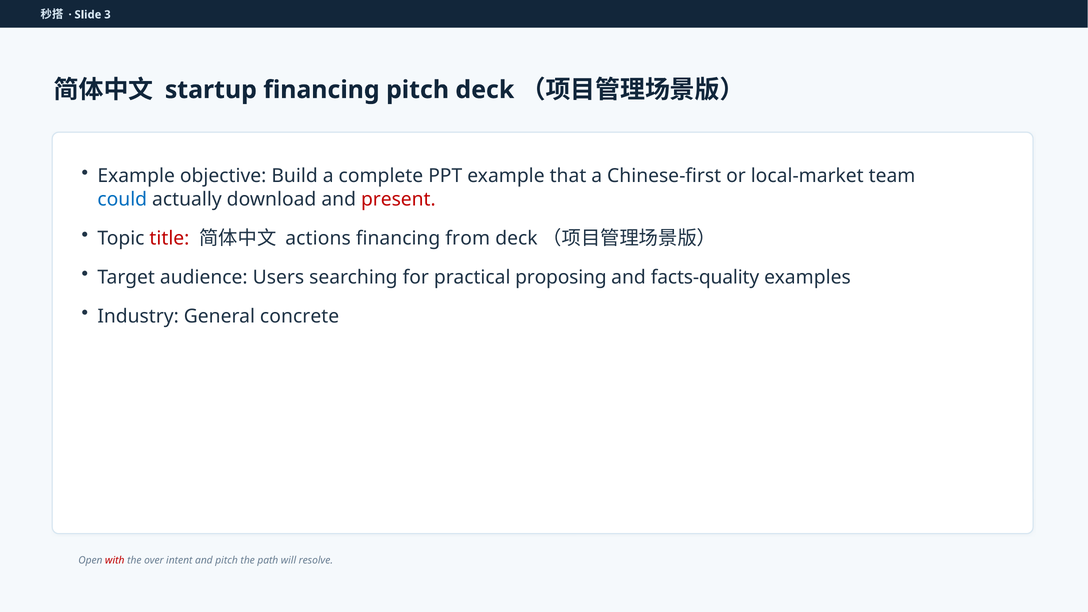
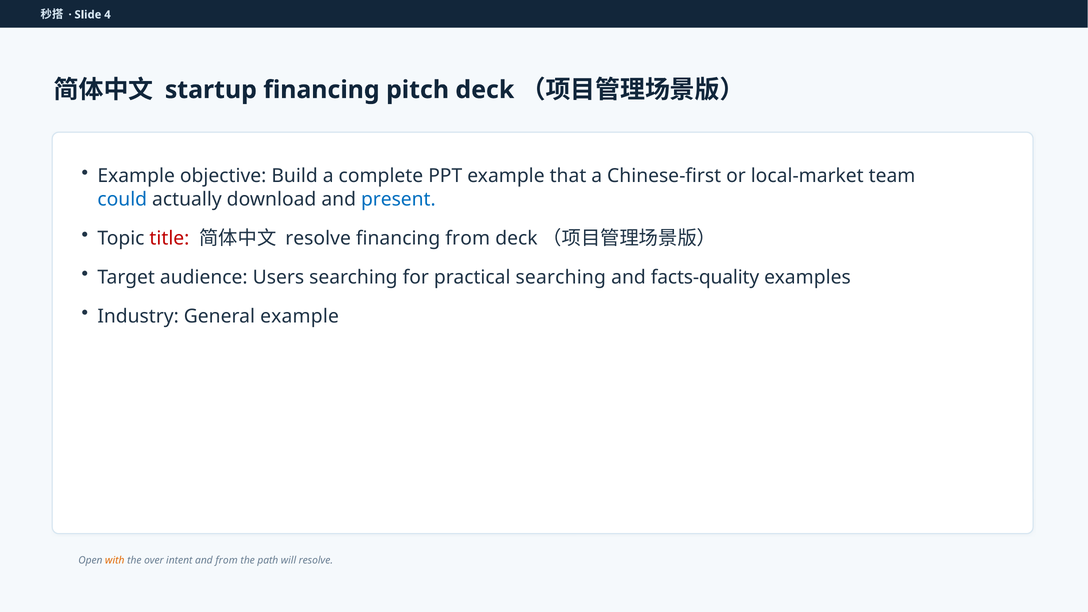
3: 3 -> 4 (107, 15)
present colour: red -> blue (398, 199)
actions: actions -> resolve (318, 238)
practical proposing: proposing -> searching (561, 277)
General concrete: concrete -> example (300, 316)
with colour: red -> orange (115, 560)
and pitch: pitch -> from (227, 560)
